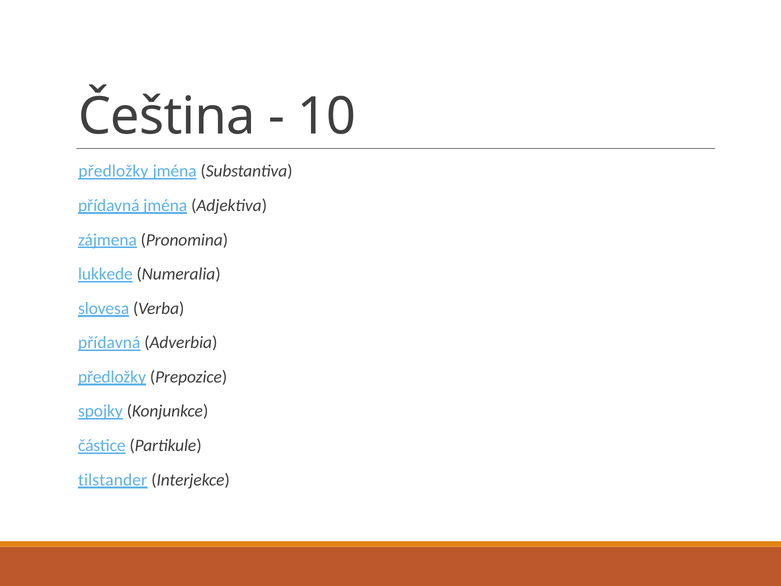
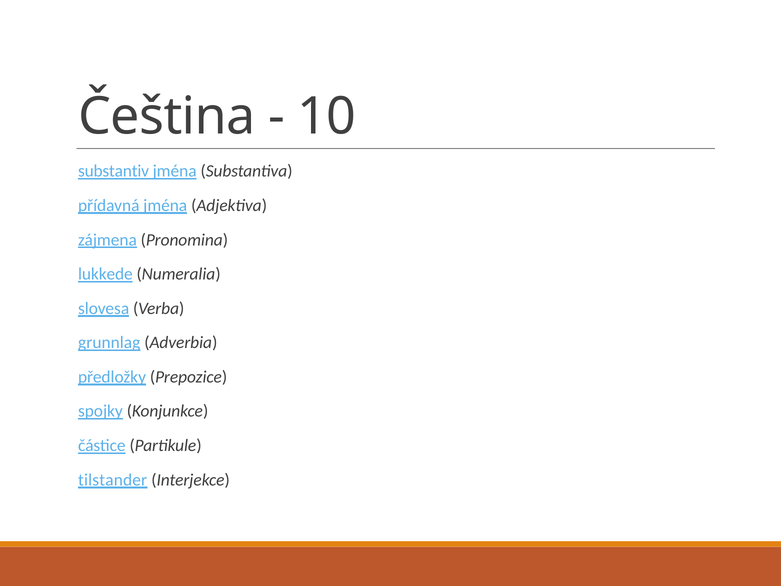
předložky: předložky -> substantiv (114, 171)
přídavná: přídavná -> grunnlag (109, 343)
